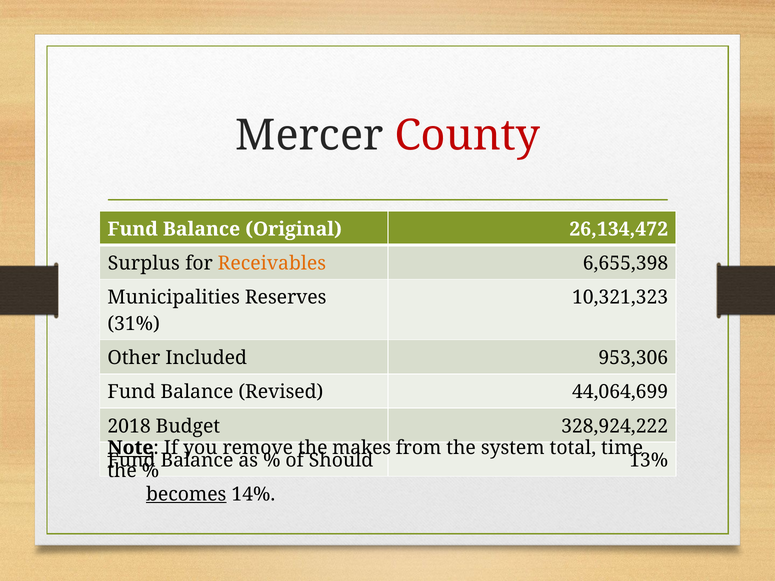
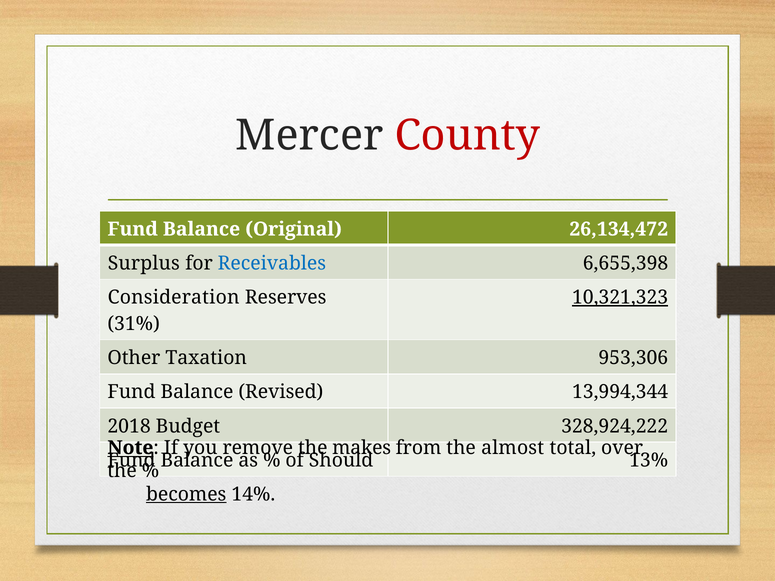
Receivables colour: orange -> blue (272, 263)
Municipalities: Municipalities -> Consideration (174, 298)
10,321,323 underline: none -> present (620, 298)
Included: Included -> Taxation (206, 358)
44,064,699: 44,064,699 -> 13,994,344 (620, 392)
system: system -> almost (513, 448)
time: time -> over (622, 448)
